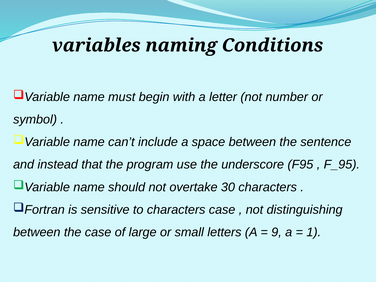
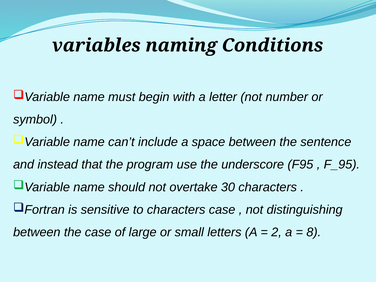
9: 9 -> 2 (277, 232)
1: 1 -> 8 (314, 232)
